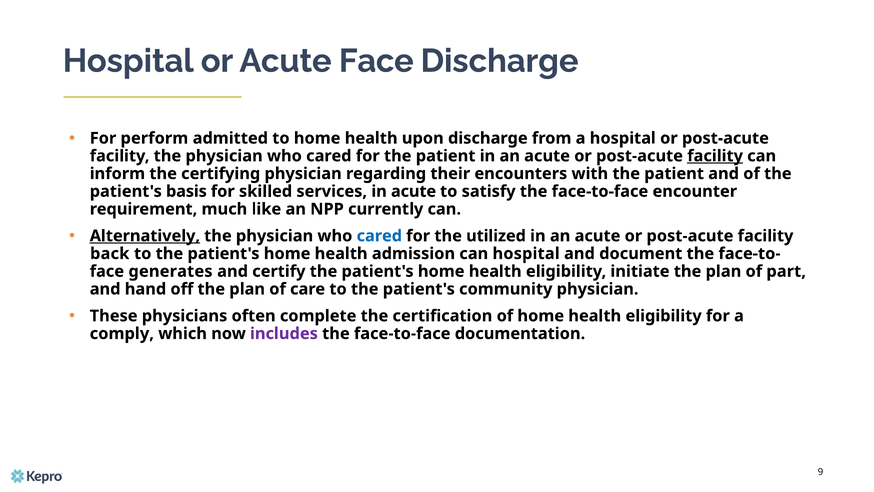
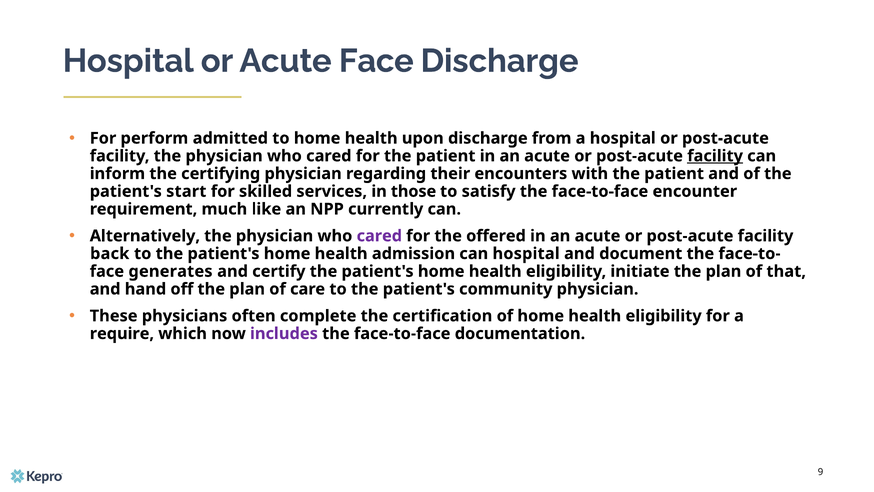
basis: basis -> start (186, 191)
in acute: acute -> those (414, 191)
Alternatively underline: present -> none (145, 236)
cared colour: blue -> purple (379, 236)
utilized: utilized -> offered (496, 236)
part: part -> that (786, 271)
comply: comply -> require (122, 333)
